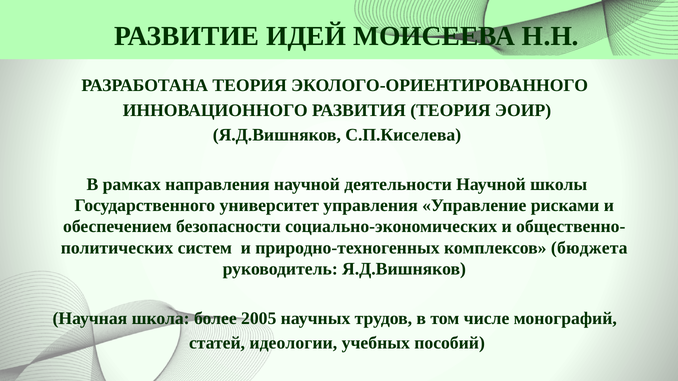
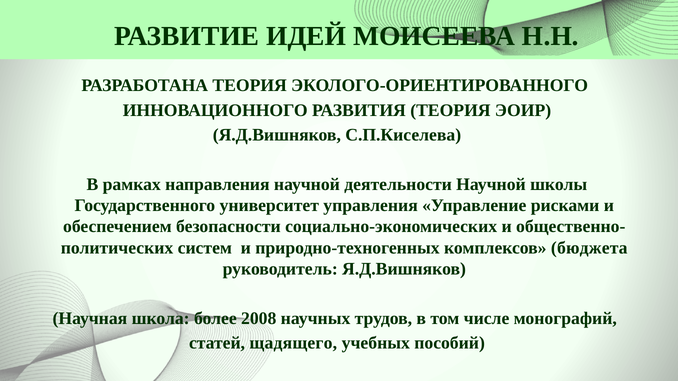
2005: 2005 -> 2008 (259, 319)
идеологии: идеологии -> щадящего (293, 343)
